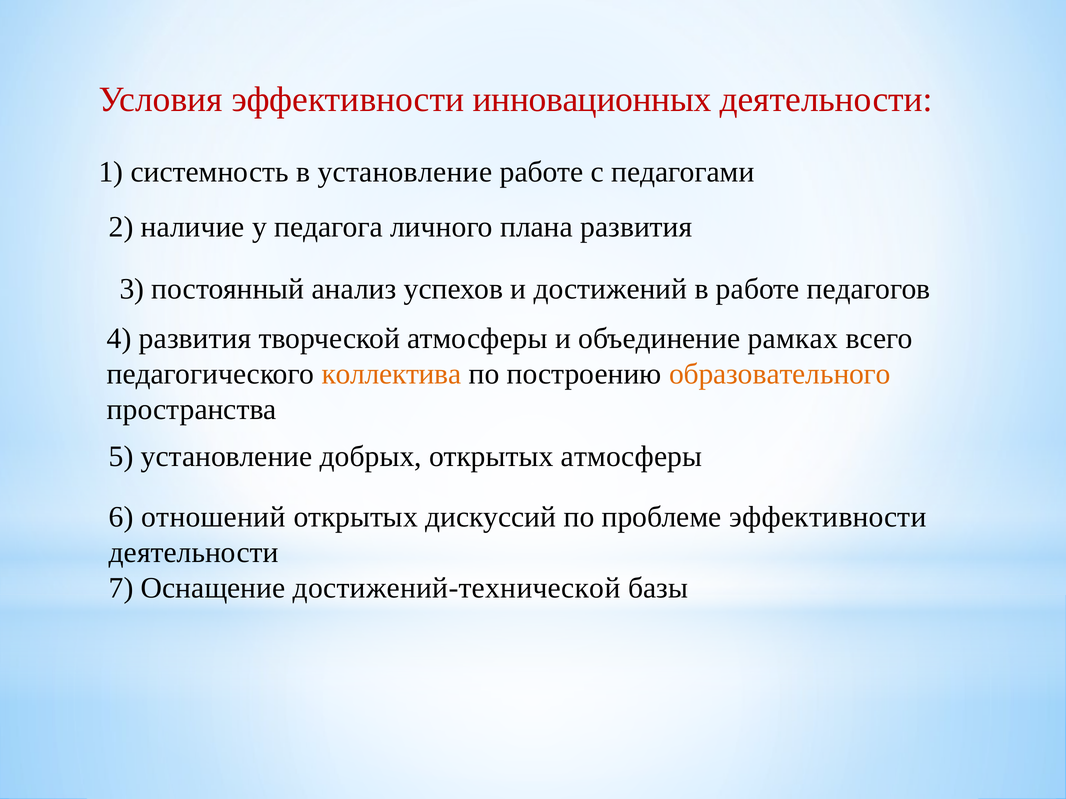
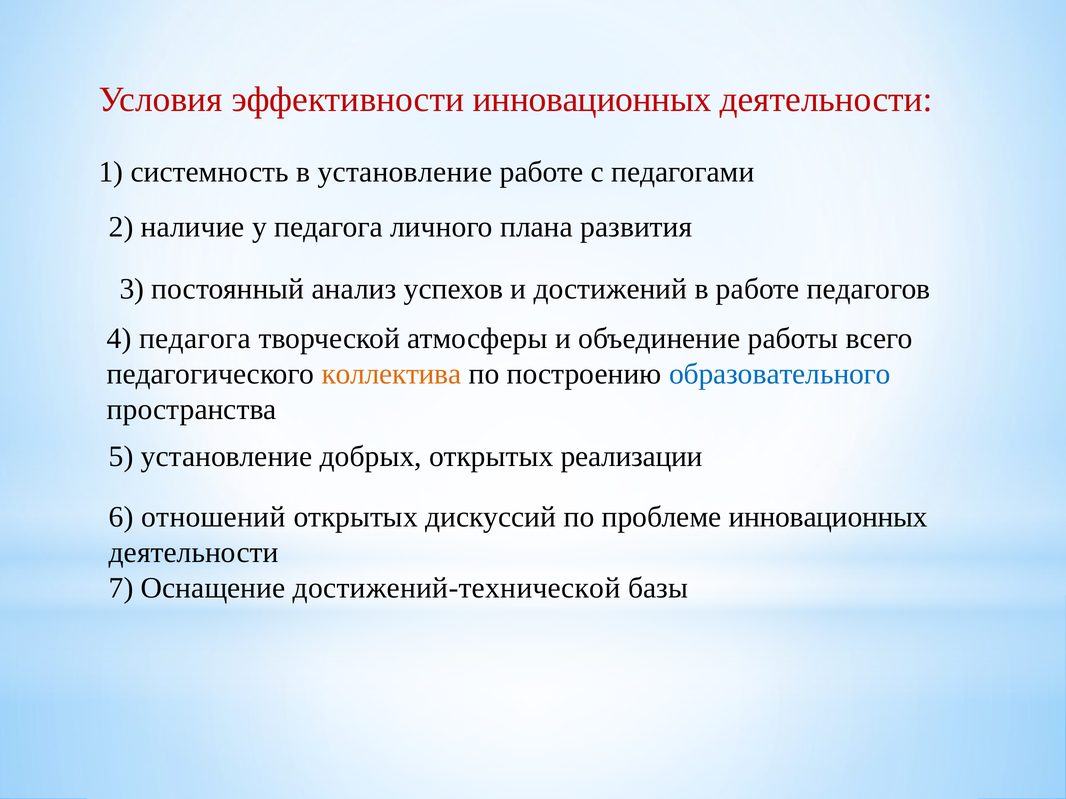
4 развития: развития -> педагога (195, 338)
рамках: рамках -> работы (793, 338)
образовательного colour: orange -> blue (780, 374)
открытых атмосферы: атмосферы -> реализации (632, 457)
проблеме эффективности: эффективности -> инновационных (828, 517)
